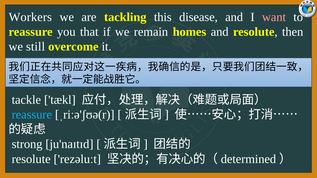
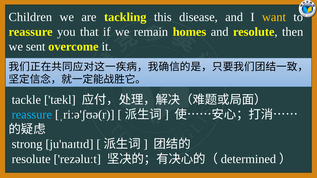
Workers: Workers -> Children (30, 17)
want colour: pink -> yellow (274, 17)
still: still -> sent (36, 47)
